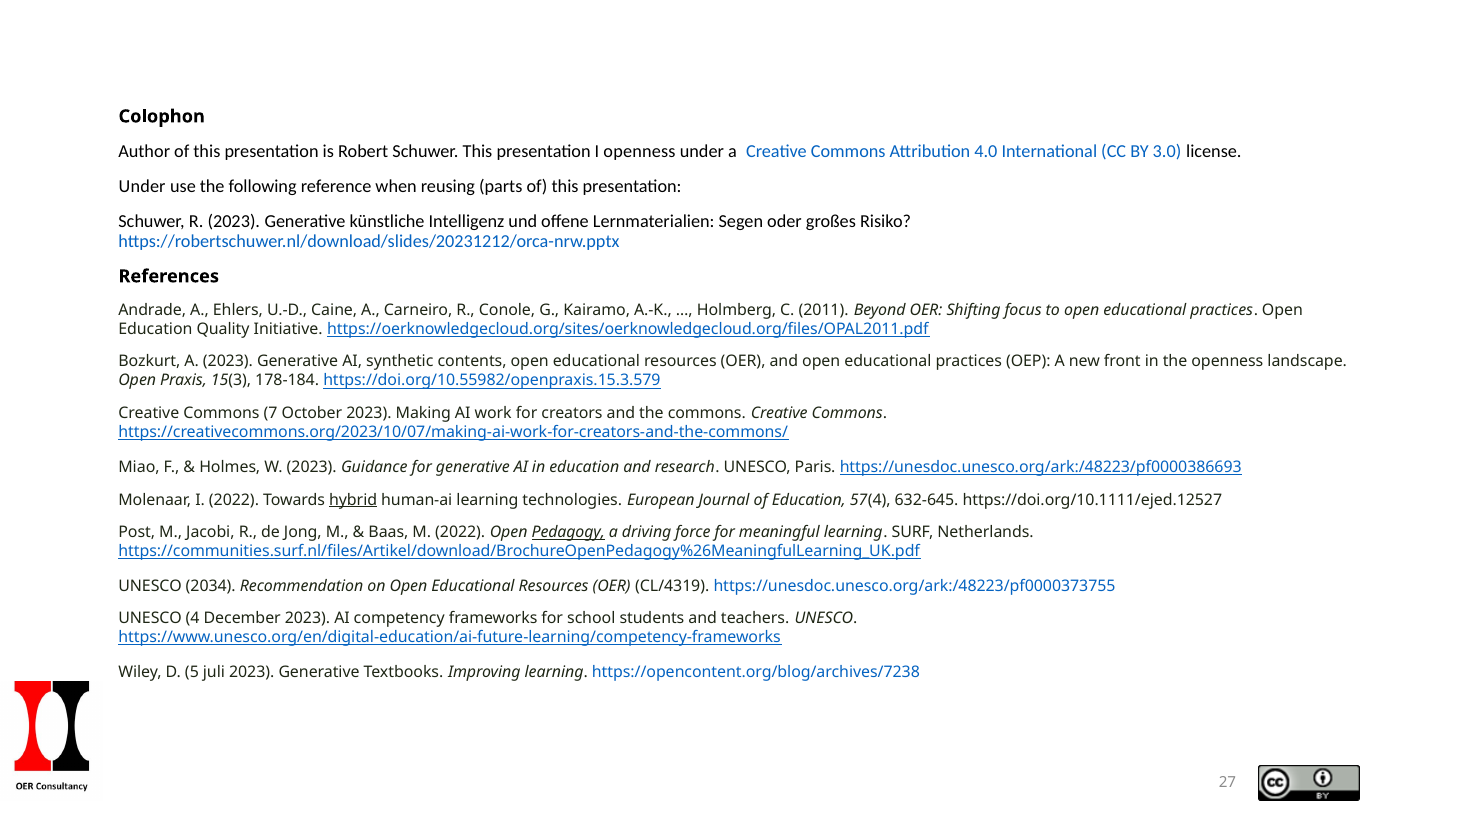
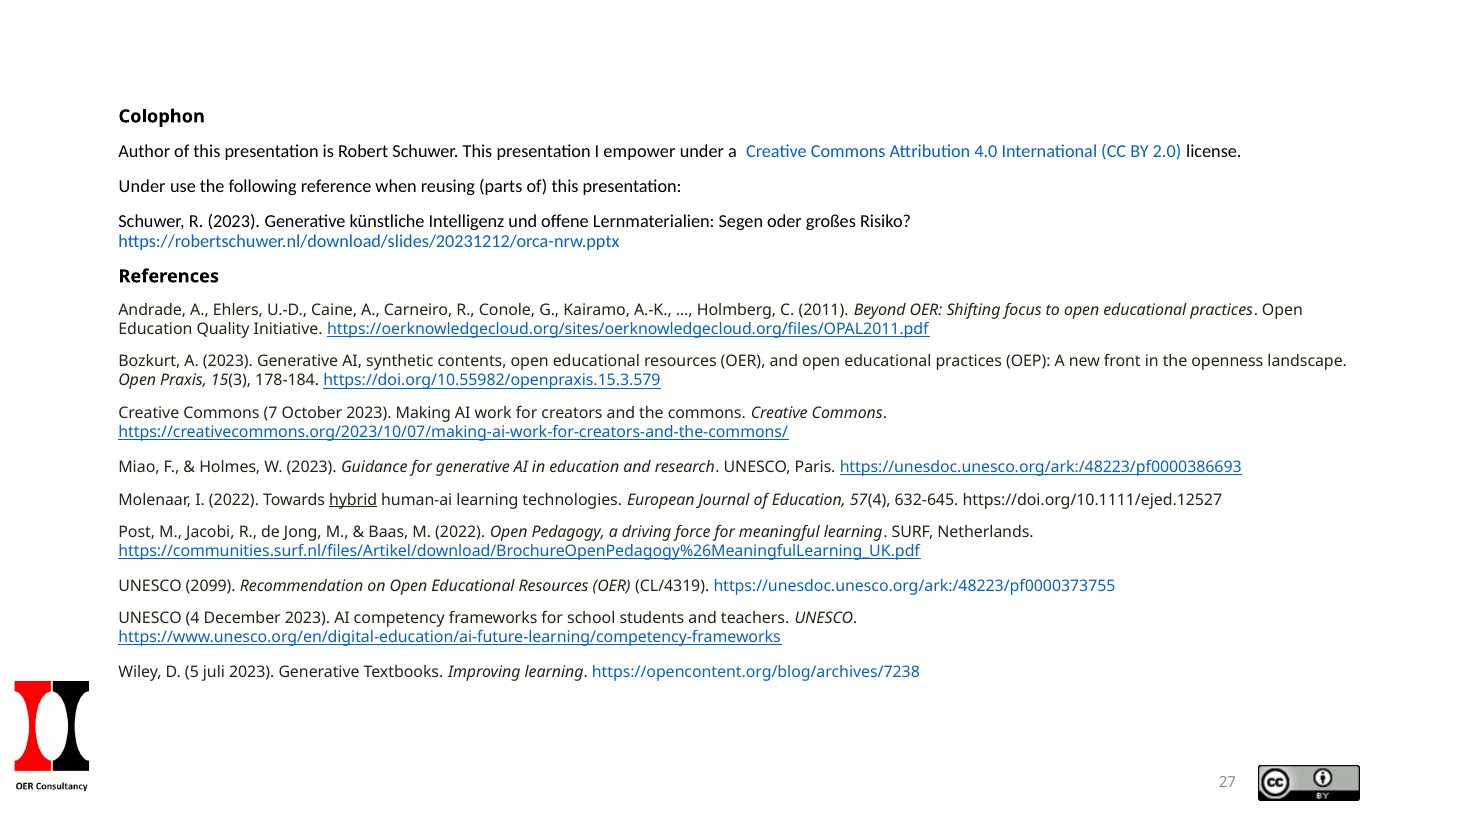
I openness: openness -> empower (639, 152)
3.0: 3.0 -> 2.0 (1167, 152)
Pedagogy underline: present -> none (568, 532)
2034: 2034 -> 2099 (211, 586)
